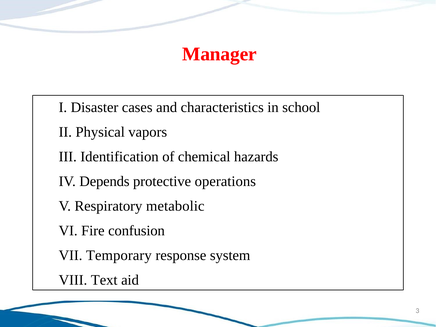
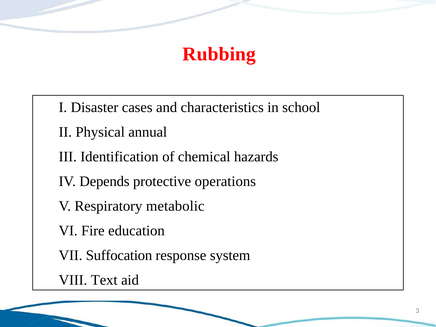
Manager: Manager -> Rubbing (219, 54)
vapors: vapors -> annual (148, 132)
confusion: confusion -> education (136, 231)
Temporary: Temporary -> Suffocation (119, 255)
